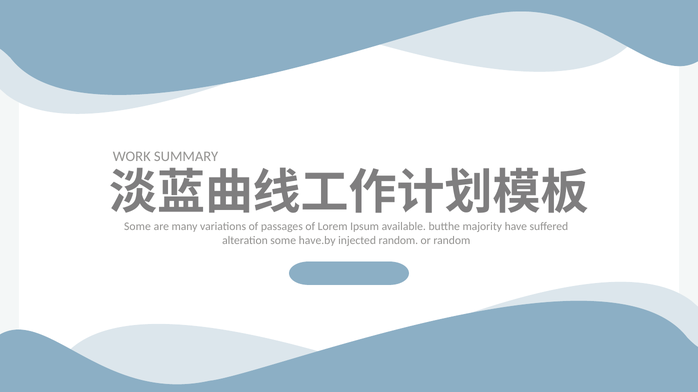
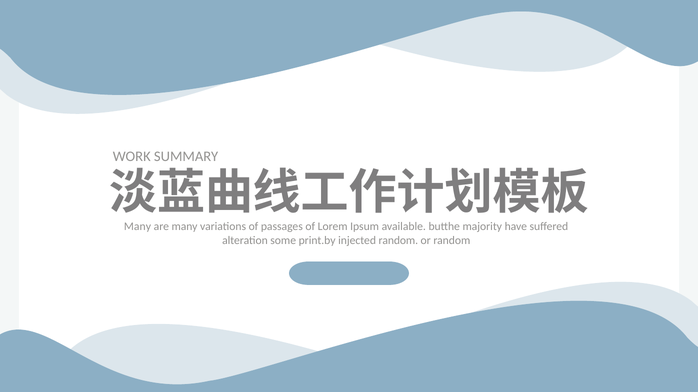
Some: Some -> Many (137, 227)
have.by: have.by -> print.by (317, 241)
